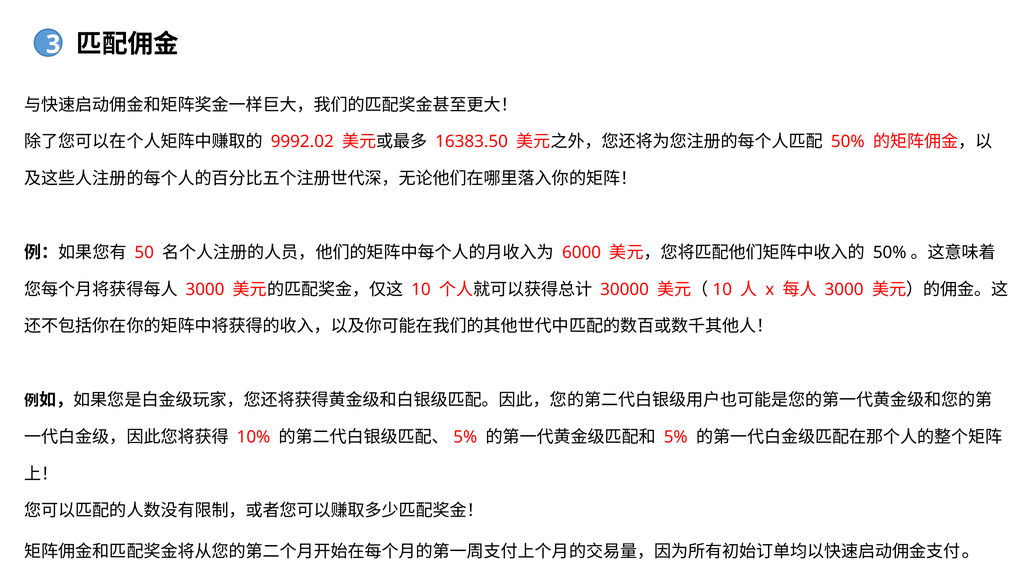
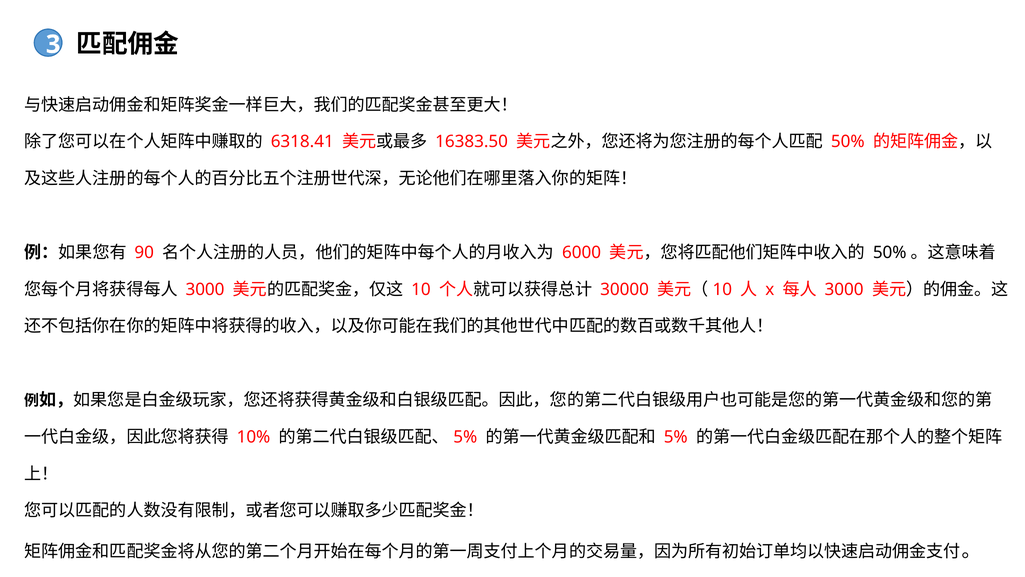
9992.02: 9992.02 -> 6318.41 (302, 142)
50: 50 -> 90 (144, 252)
